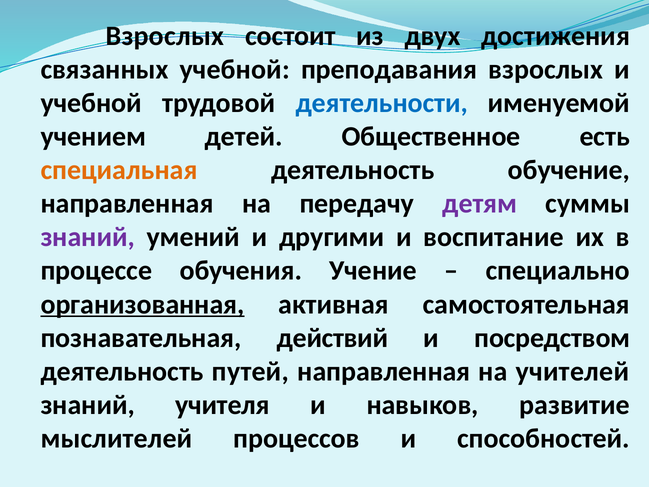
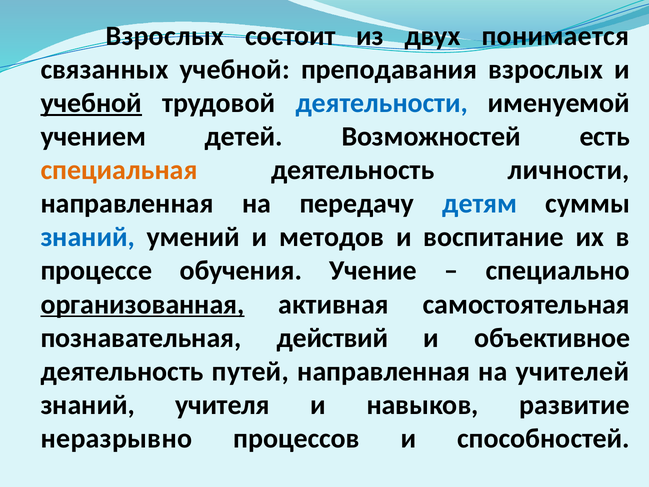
достижения: достижения -> понимается (555, 36)
учебной underline: none -> present (91, 103)
Общественное: Общественное -> Возможностей (431, 136)
обучение: обучение -> личности (569, 170)
детям colour: purple -> blue (480, 204)
знаний colour: purple -> blue (88, 237)
другими: другими -> методов (332, 237)
посредством: посредством -> объективное (552, 338)
мыслителей: мыслителей -> неразрывно (116, 438)
